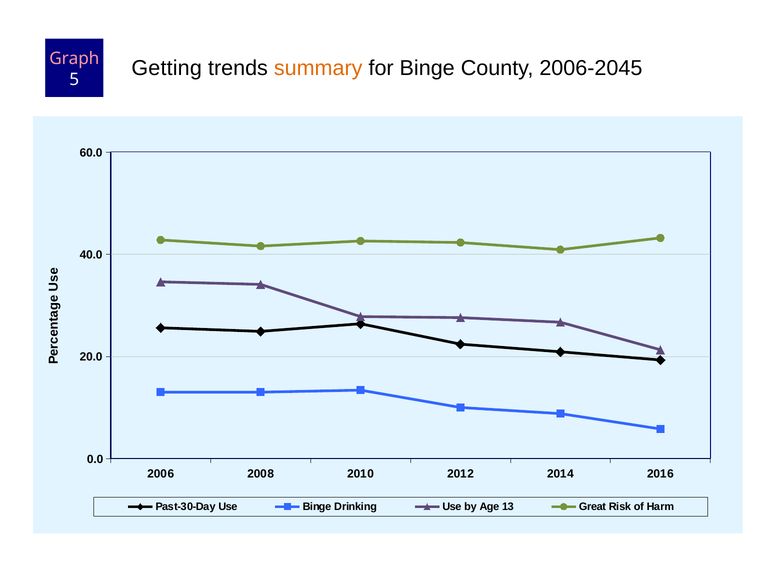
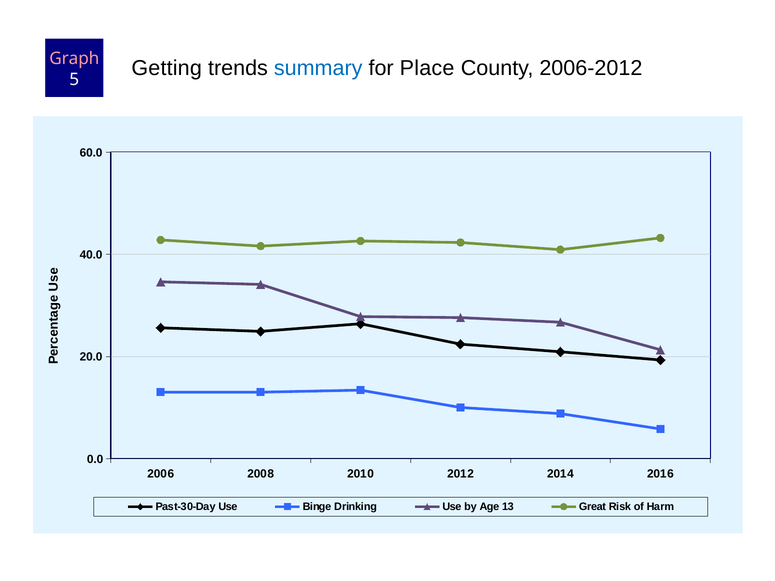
summary colour: orange -> blue (318, 68)
for Binge: Binge -> Place (427, 68)
2006-2045: 2006-2045 -> 2006-2012 (591, 68)
